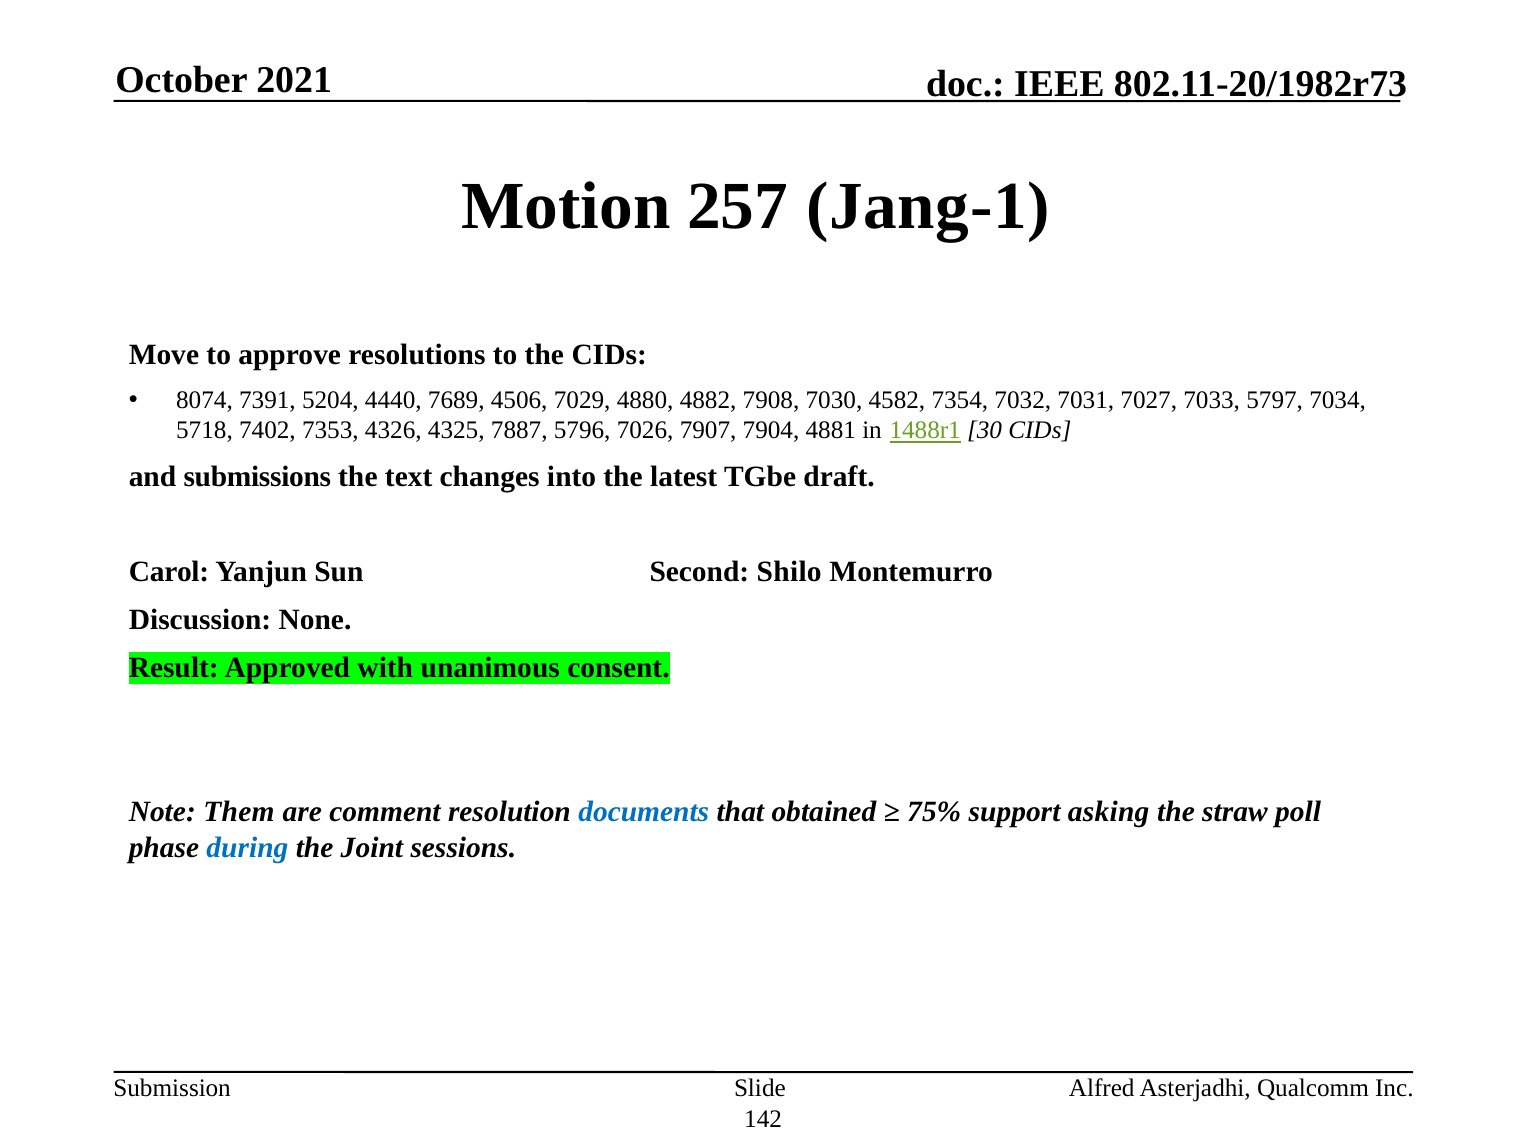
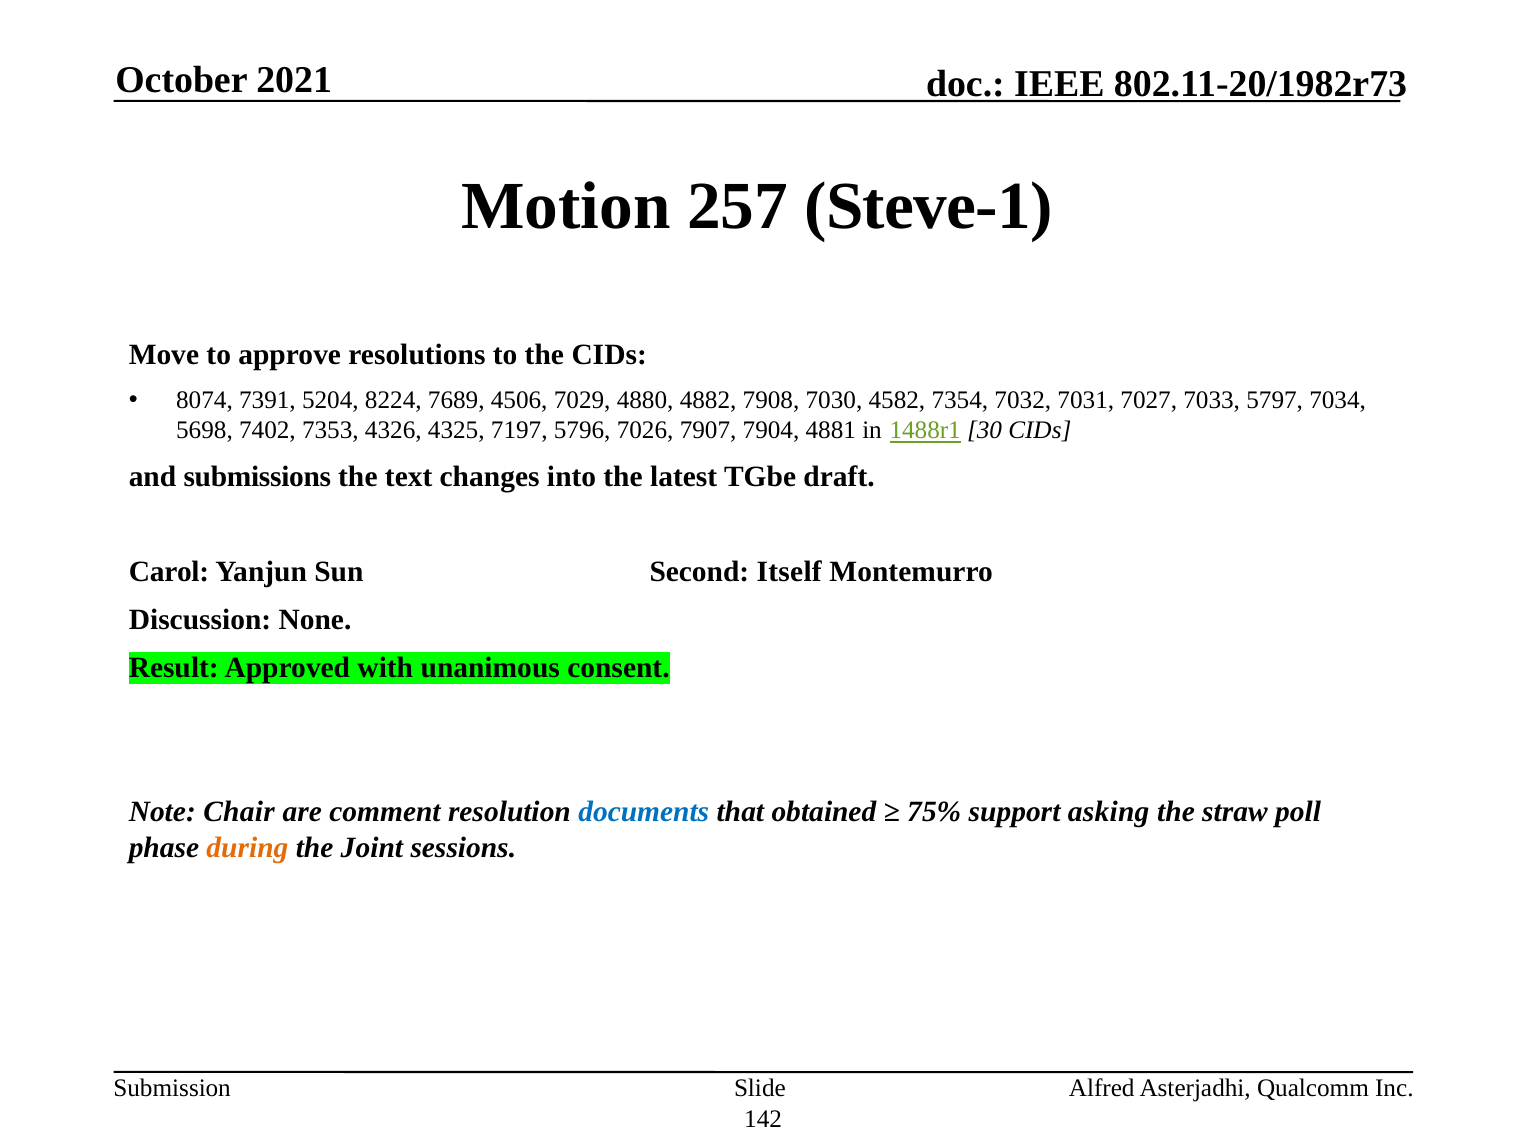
Jang-1: Jang-1 -> Steve-1 (929, 206)
4440: 4440 -> 8224 (393, 401)
5718: 5718 -> 5698 (204, 431)
7887: 7887 -> 7197 (519, 431)
Shilo: Shilo -> Itself (789, 573)
Them: Them -> Chair (239, 812)
during colour: blue -> orange (247, 848)
